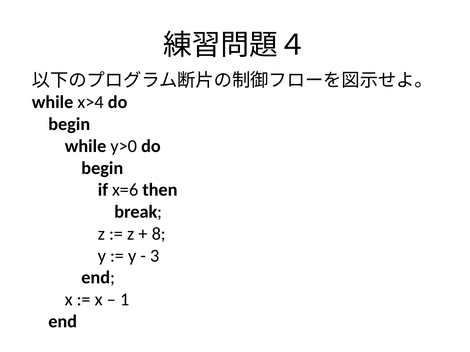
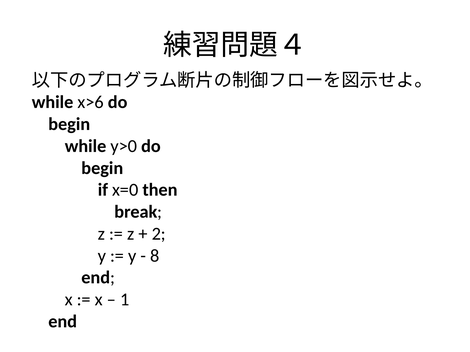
x>4: x>4 -> x>6 (91, 102)
x=6: x=6 -> x=0 (125, 190)
8: 8 -> 2 (159, 234)
3: 3 -> 8 (155, 256)
